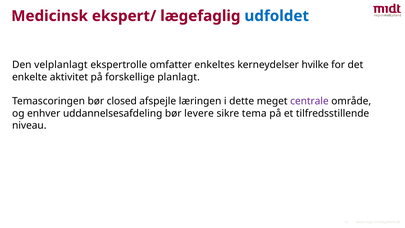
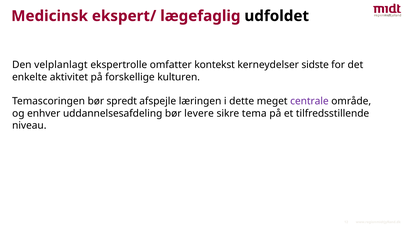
udfoldet colour: blue -> black (277, 16)
enkeltes: enkeltes -> kontekst (215, 65)
hvilke: hvilke -> sidste (315, 65)
planlagt: planlagt -> kulturen (179, 77)
closed: closed -> spredt (122, 101)
